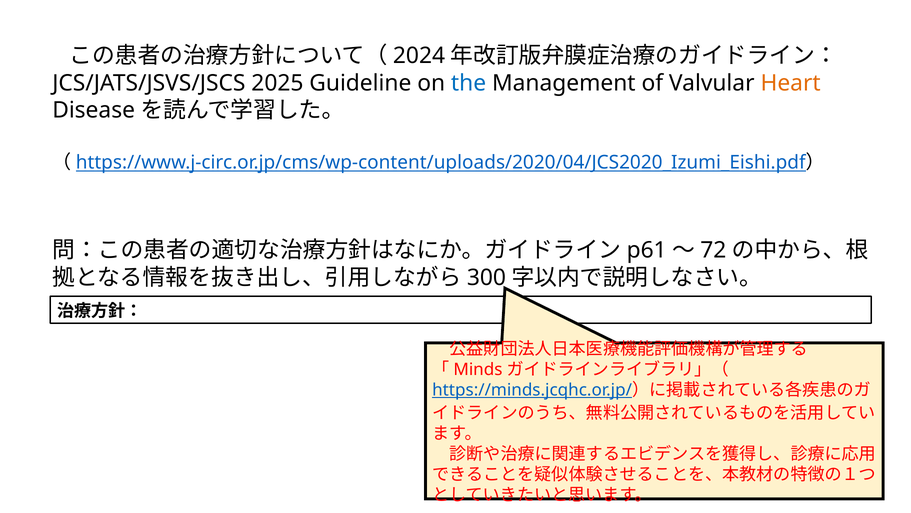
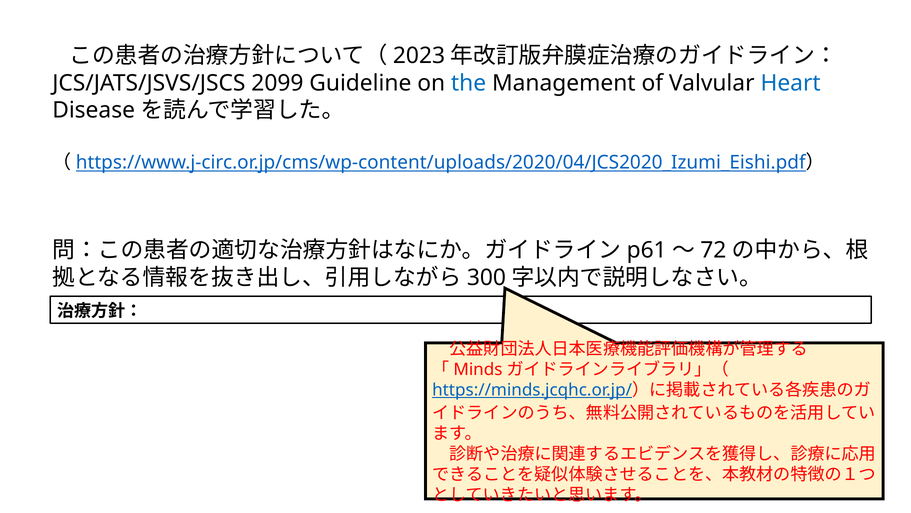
2024: 2024 -> 2023 (419, 56)
2025: 2025 -> 2099 (277, 83)
Heart colour: orange -> blue (791, 83)
